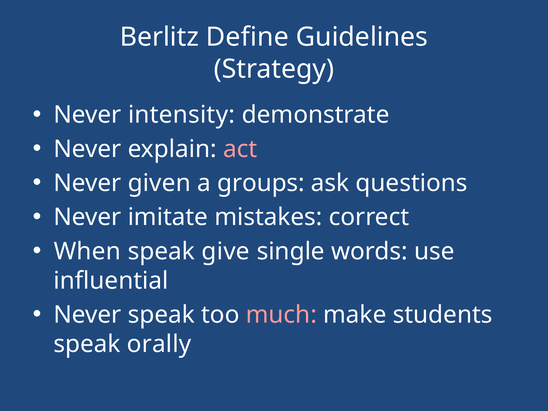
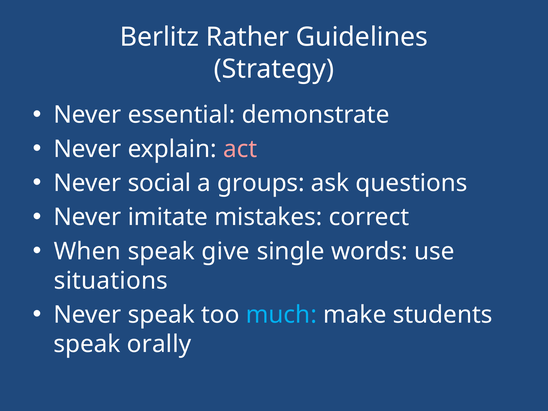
Define: Define -> Rather (247, 37)
intensity: intensity -> essential (182, 115)
given: given -> social (159, 183)
influential: influential -> situations (111, 281)
much colour: pink -> light blue (281, 315)
